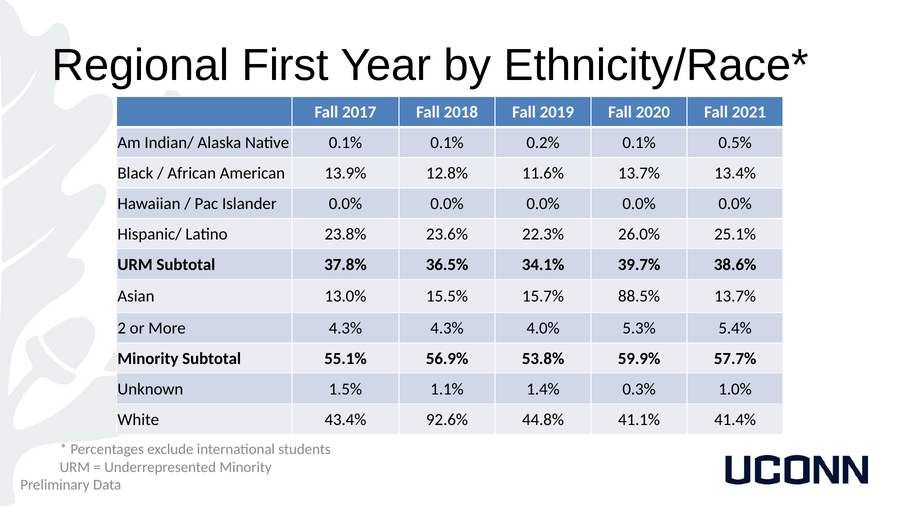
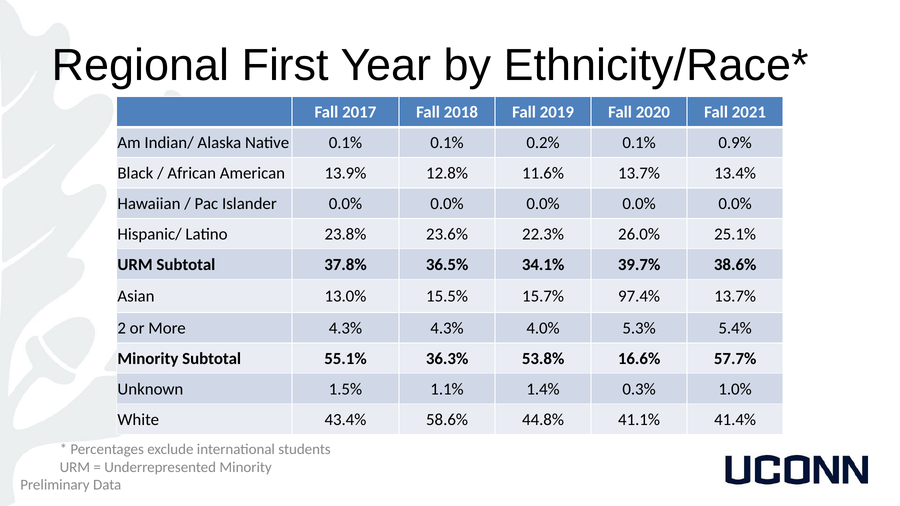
0.5%: 0.5% -> 0.9% (735, 143)
88.5%: 88.5% -> 97.4% (639, 297)
56.9%: 56.9% -> 36.3% (447, 359)
59.9%: 59.9% -> 16.6% (639, 359)
92.6%: 92.6% -> 58.6% (447, 420)
